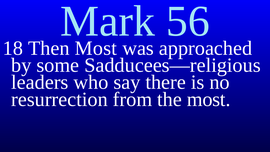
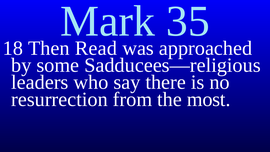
56: 56 -> 35 (188, 21)
Then Most: Most -> Read (96, 48)
